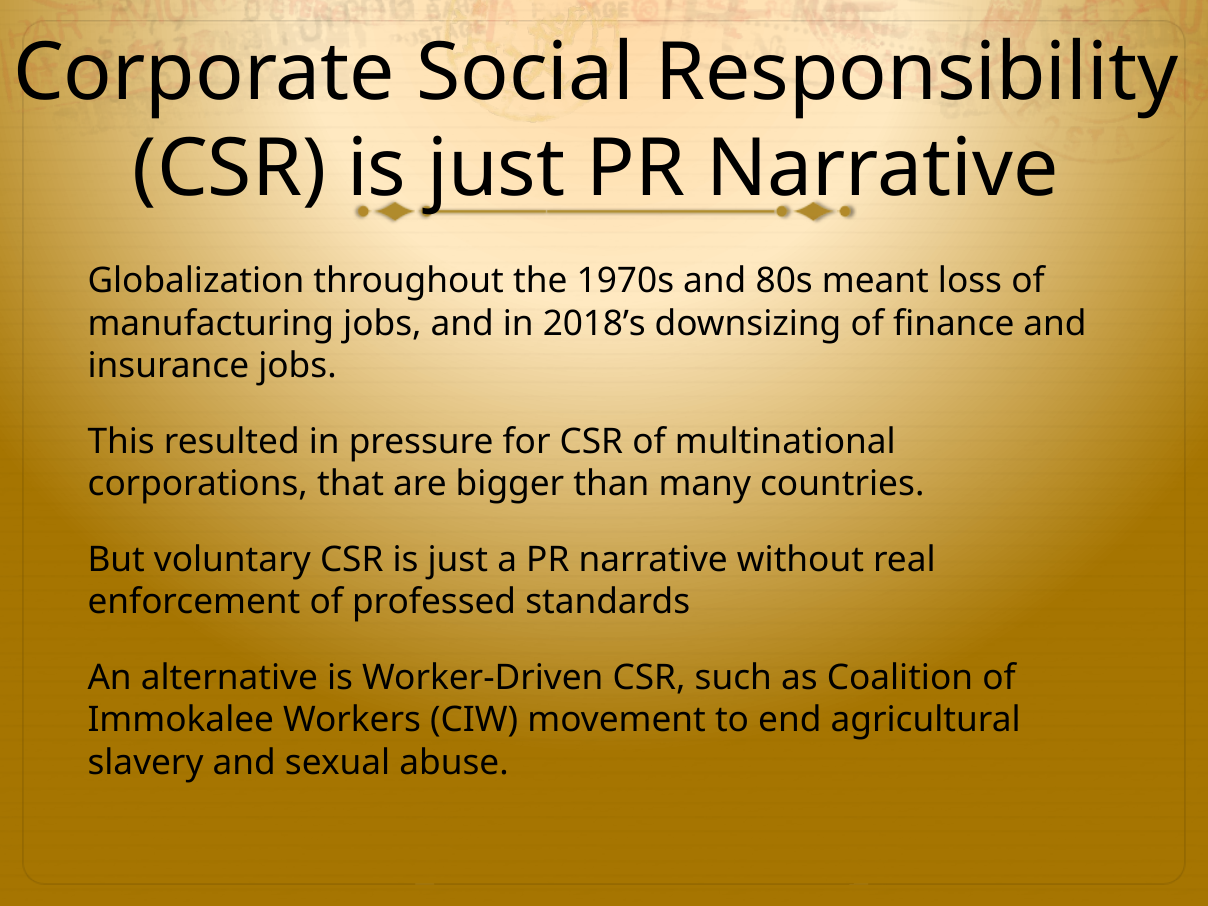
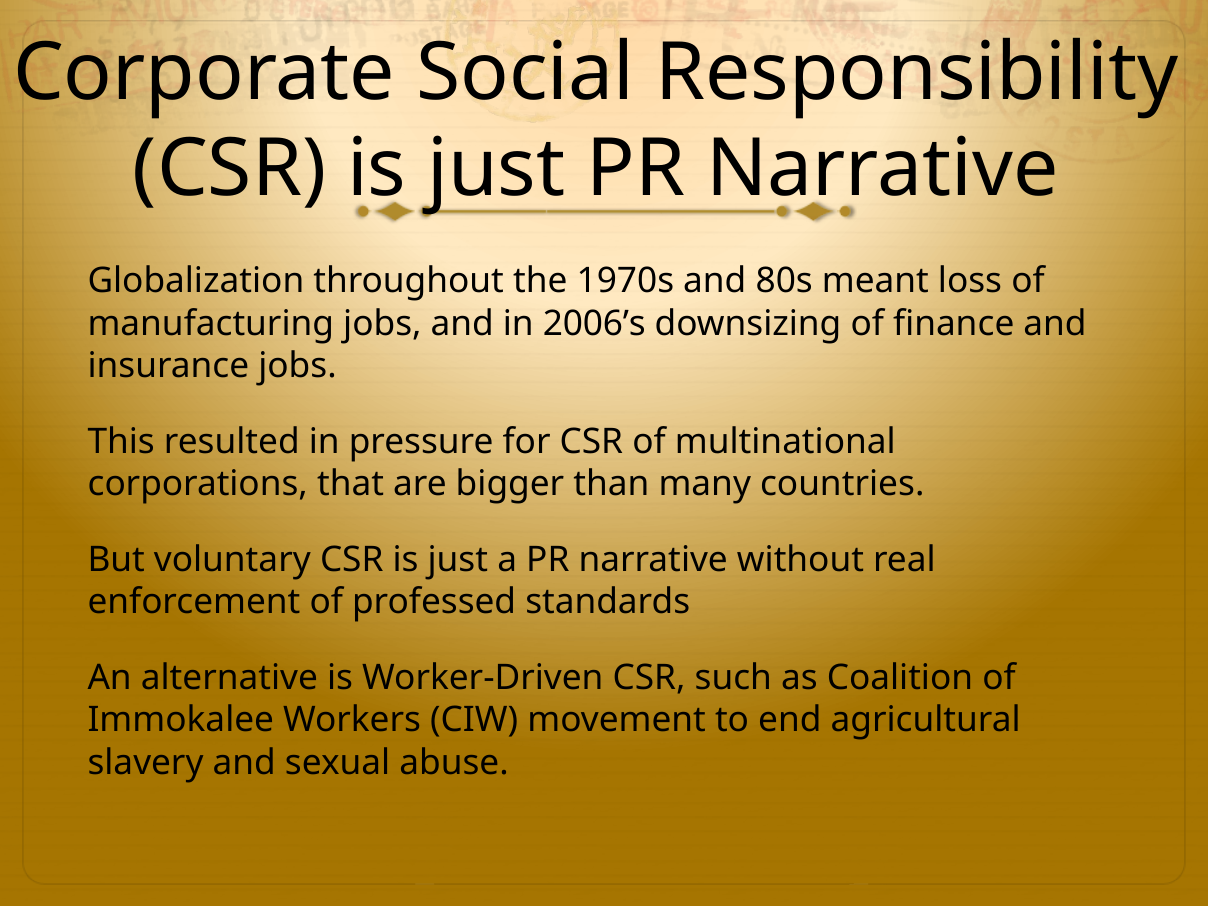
2018’s: 2018’s -> 2006’s (594, 324)
